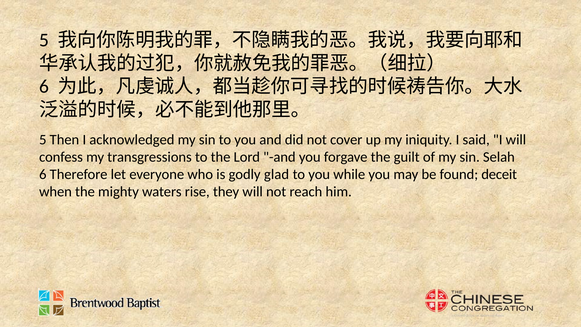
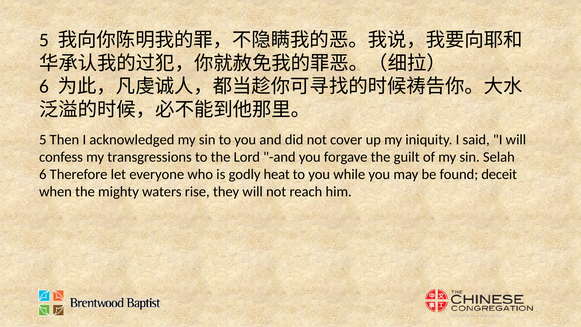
glad: glad -> heat (277, 174)
